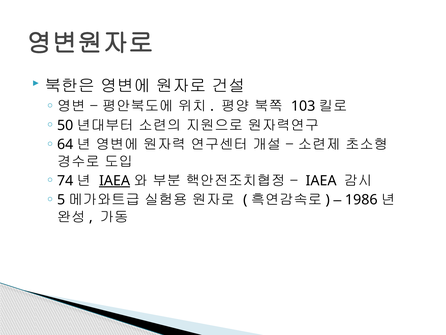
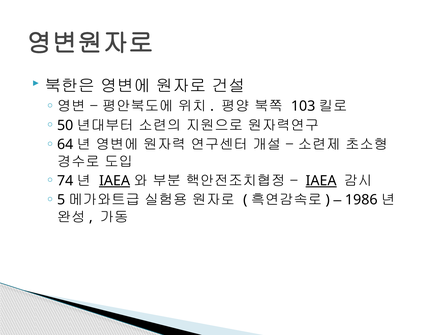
IAEA underline: none -> present (321, 181)
